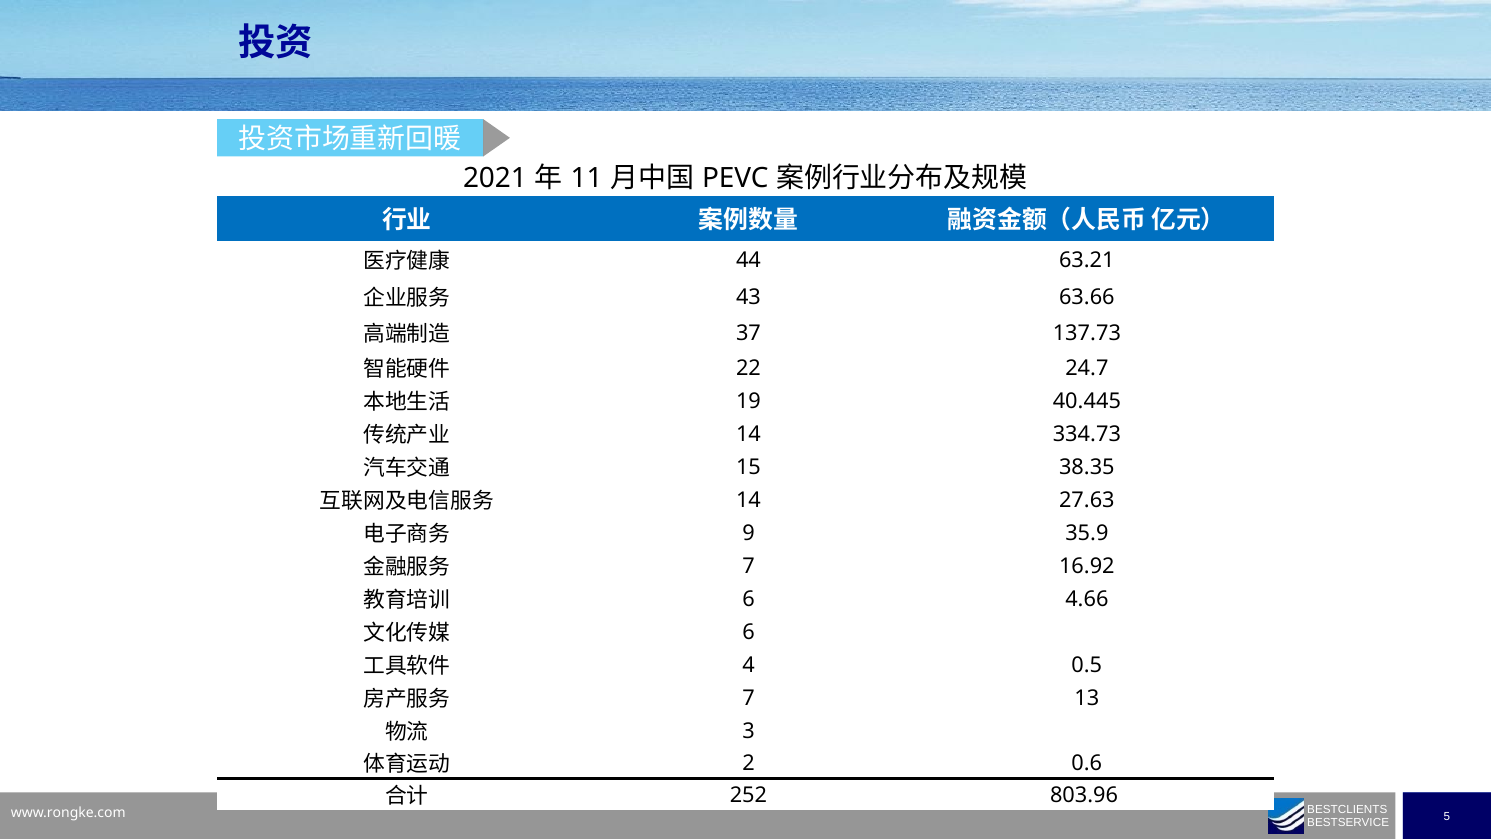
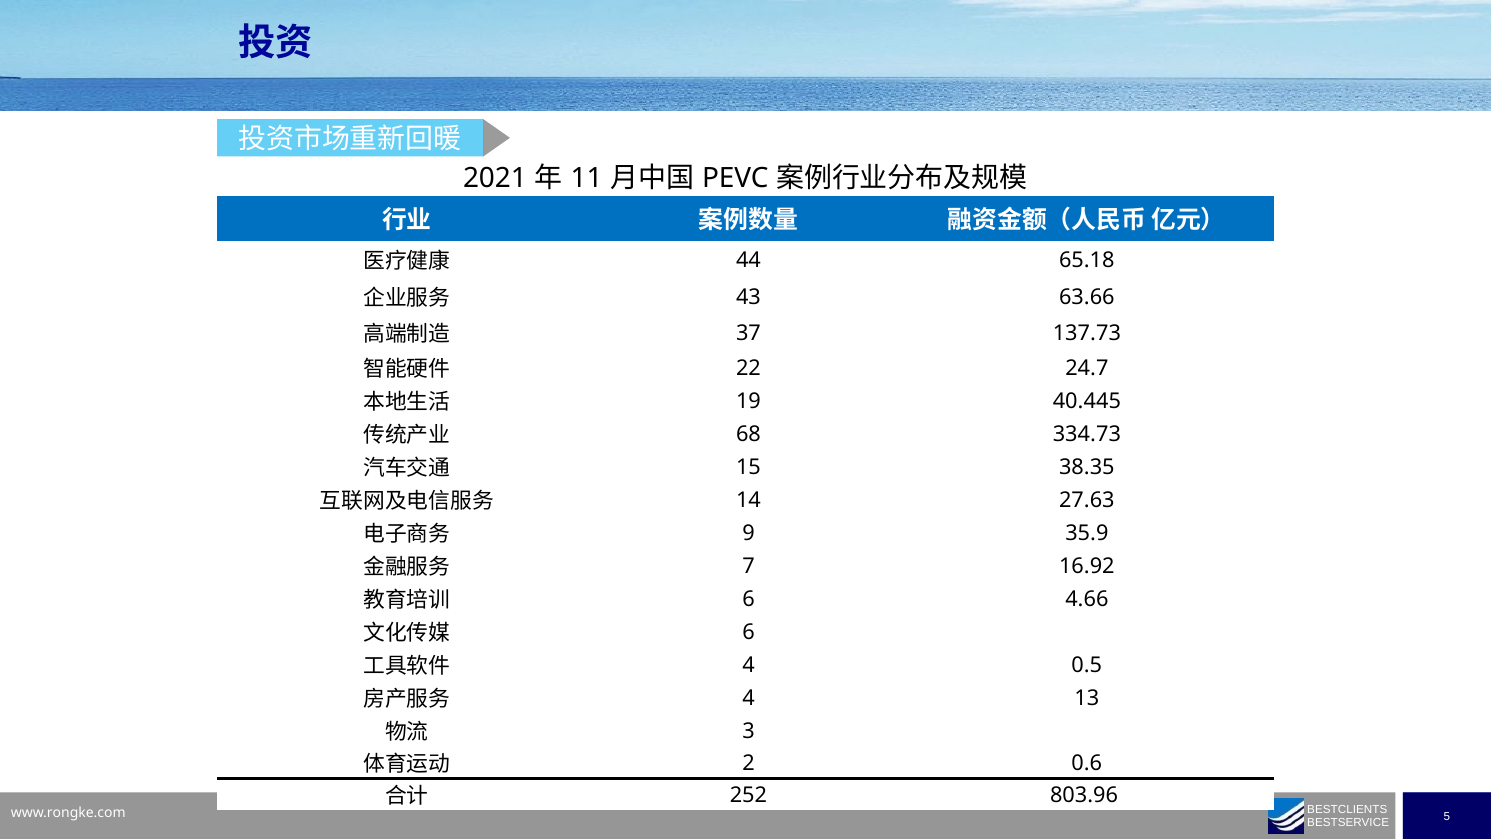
63.21: 63.21 -> 65.18 (1087, 261)
14: 14 -> 68 (748, 434)
7: 7 -> 4 (748, 698)
